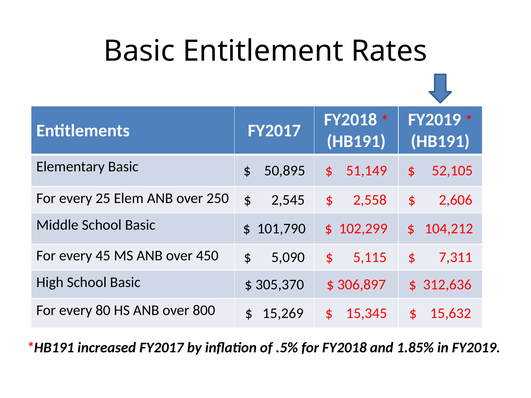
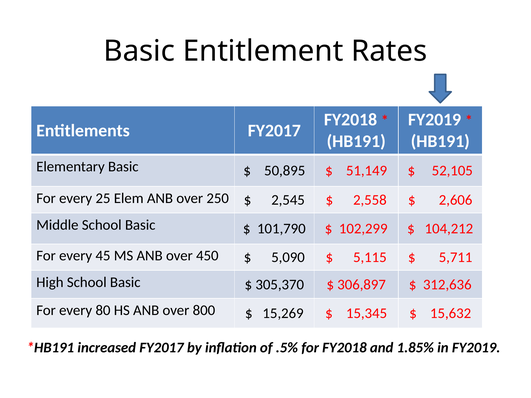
7,311: 7,311 -> 5,711 (456, 258)
